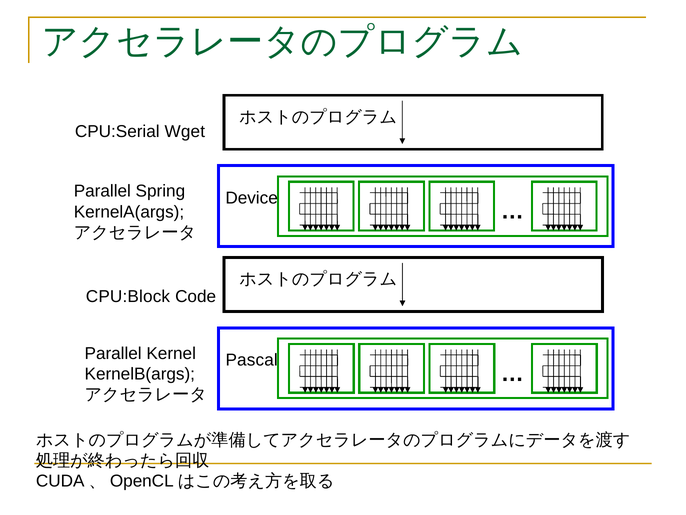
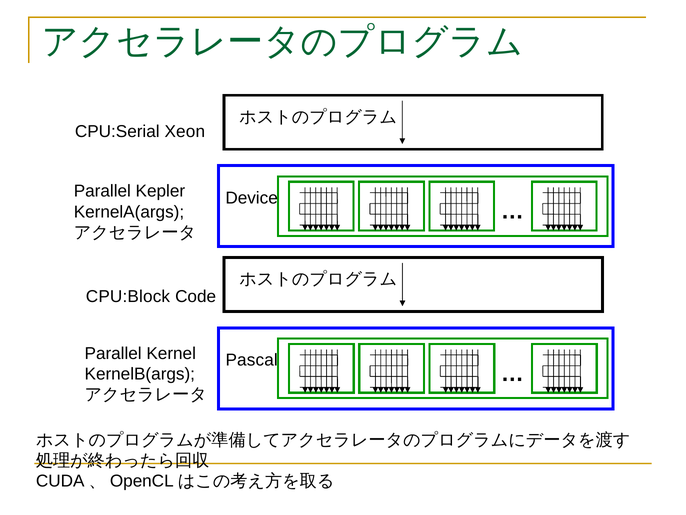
Wget: Wget -> Xeon (185, 132)
Spring: Spring -> Kepler (160, 191)
